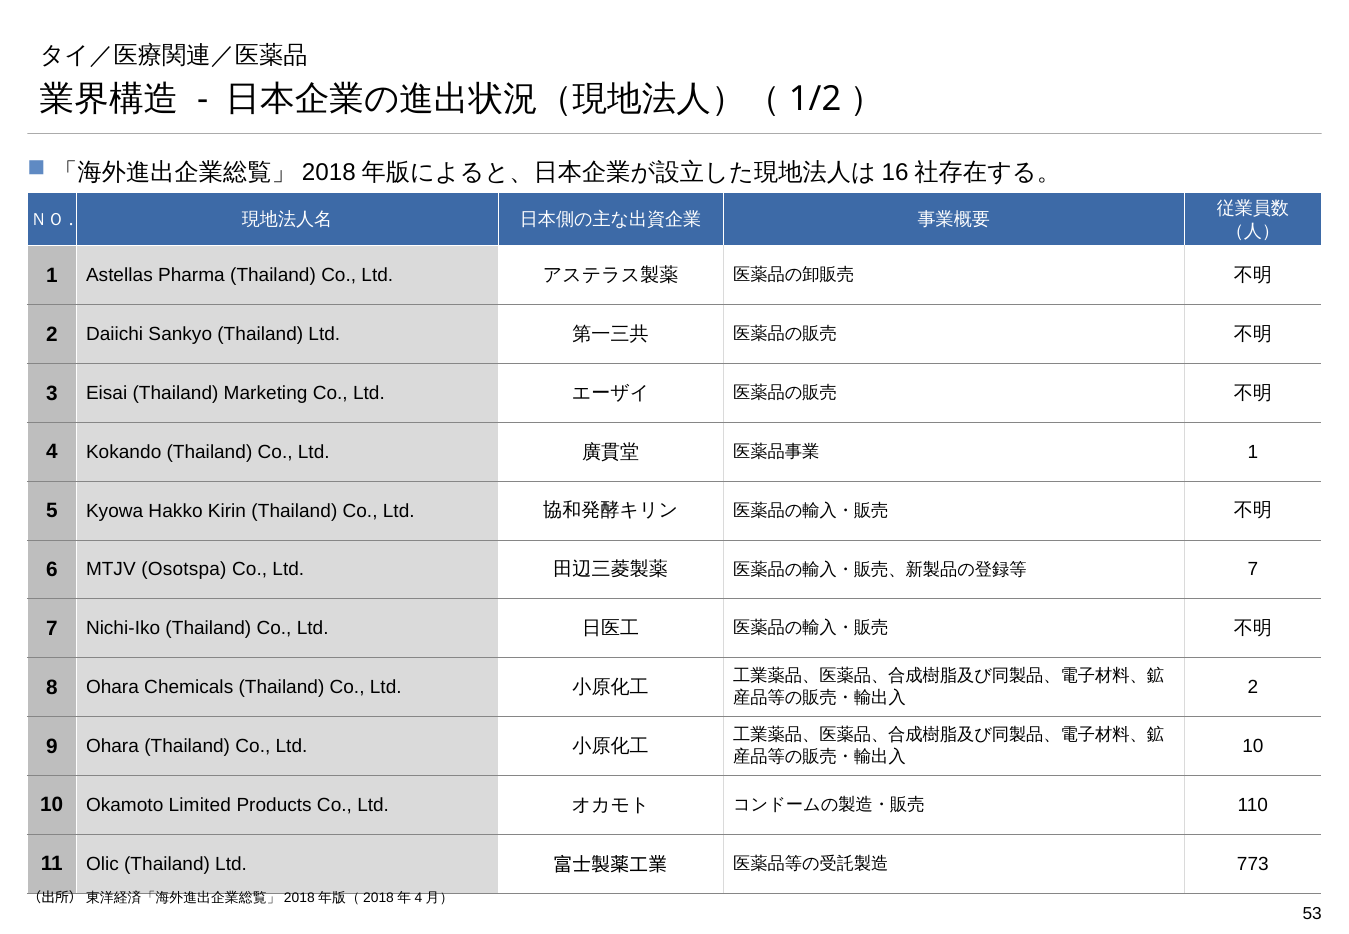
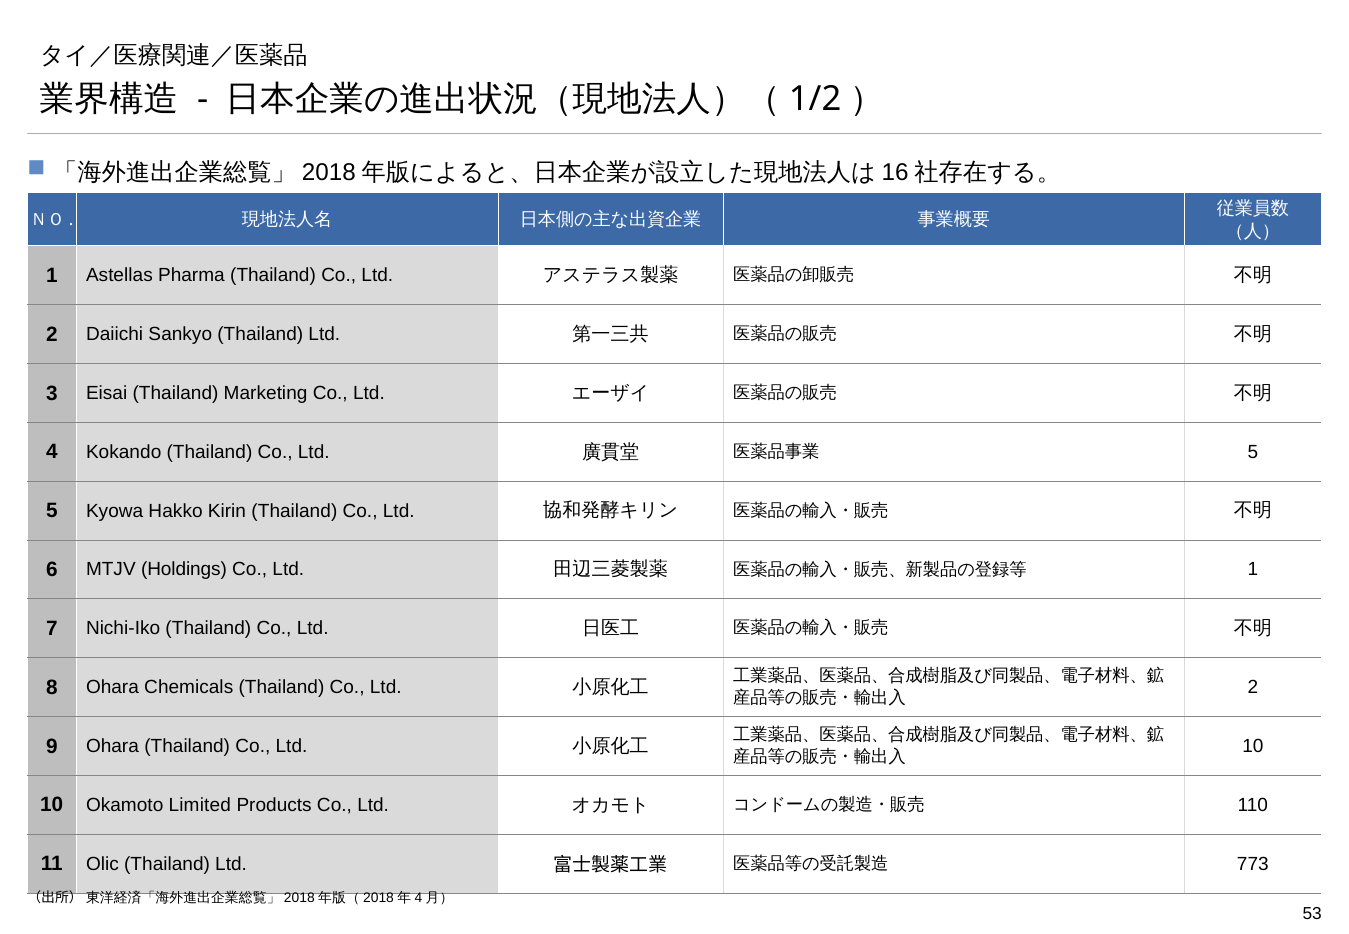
1: 1 -> 5 (1253, 452)
Osotspa: Osotspa -> Holdings (184, 570)
7: 7 -> 1 (1253, 570)
